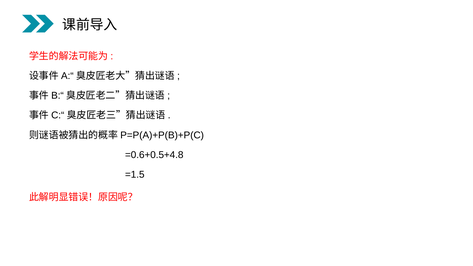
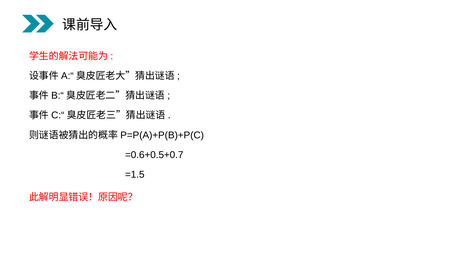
=0.6+0.5+4.8: =0.6+0.5+4.8 -> =0.6+0.5+0.7 (154, 155)
